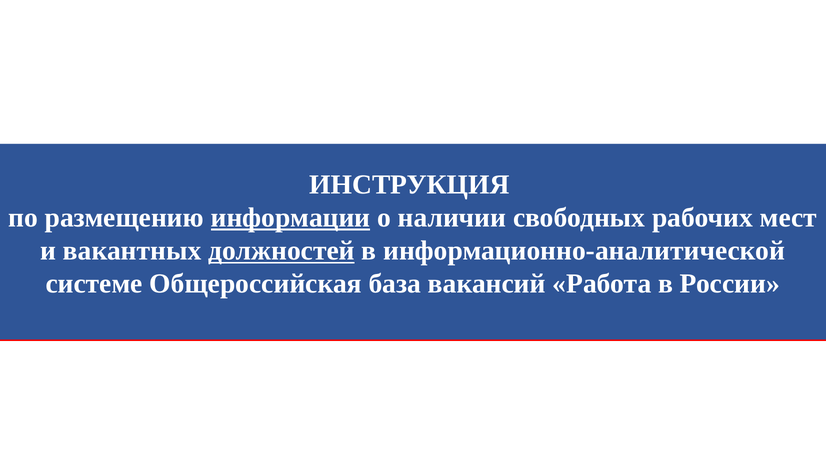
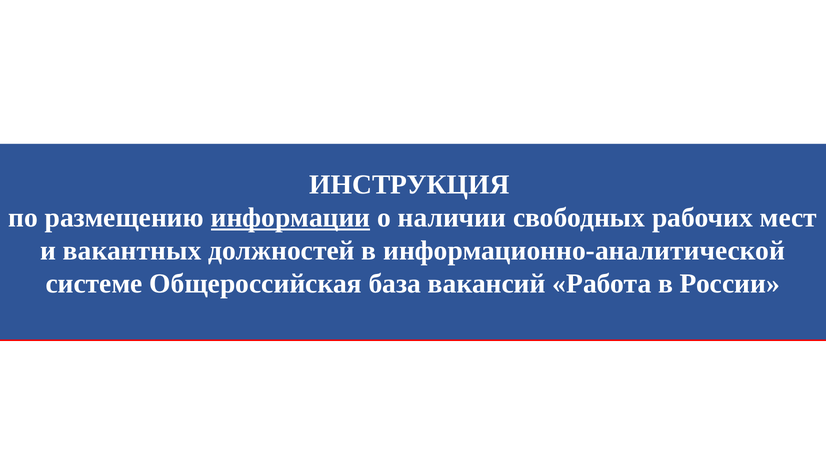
должностей underline: present -> none (281, 251)
